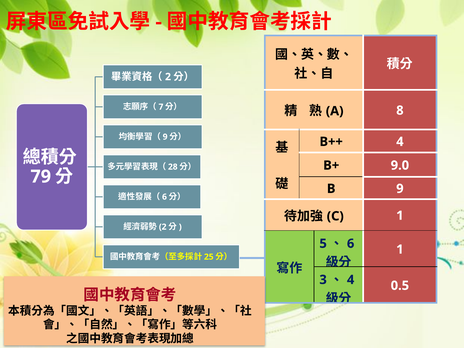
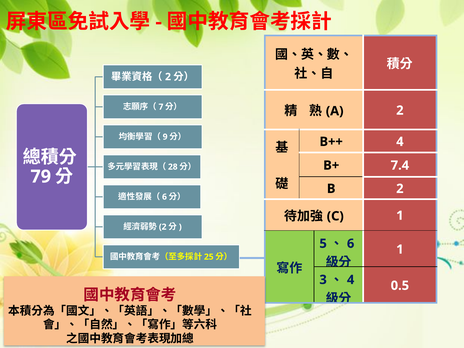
8: 8 -> 2 (400, 110)
9.0: 9.0 -> 7.4 (400, 165)
B 9: 9 -> 2 (400, 189)
